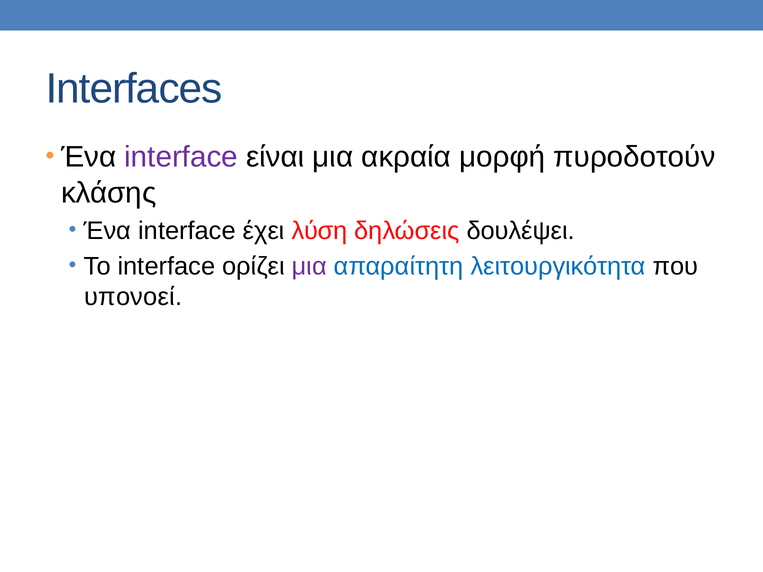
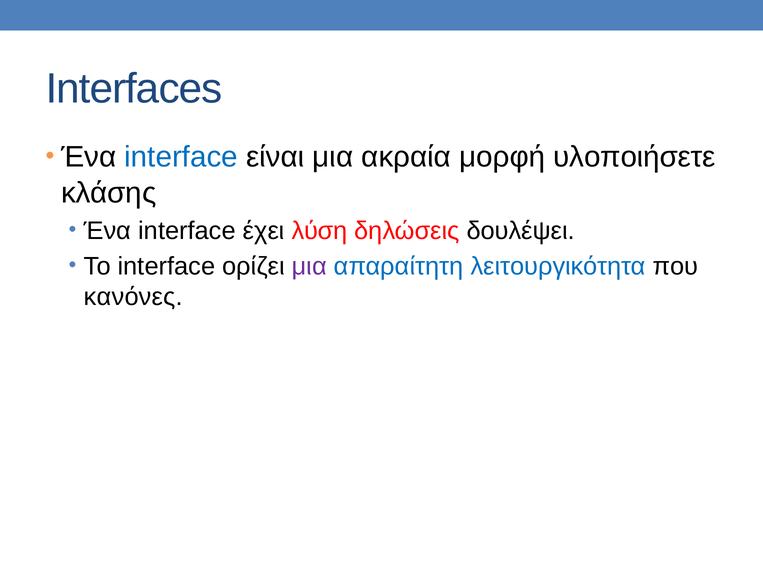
interface colour: purple -> blue (181, 157)
πυροδοτούν: πυροδοτούν -> υλοποιήσετε (634, 157)
υπονοεί: υπονοεί -> κανόνες (133, 297)
